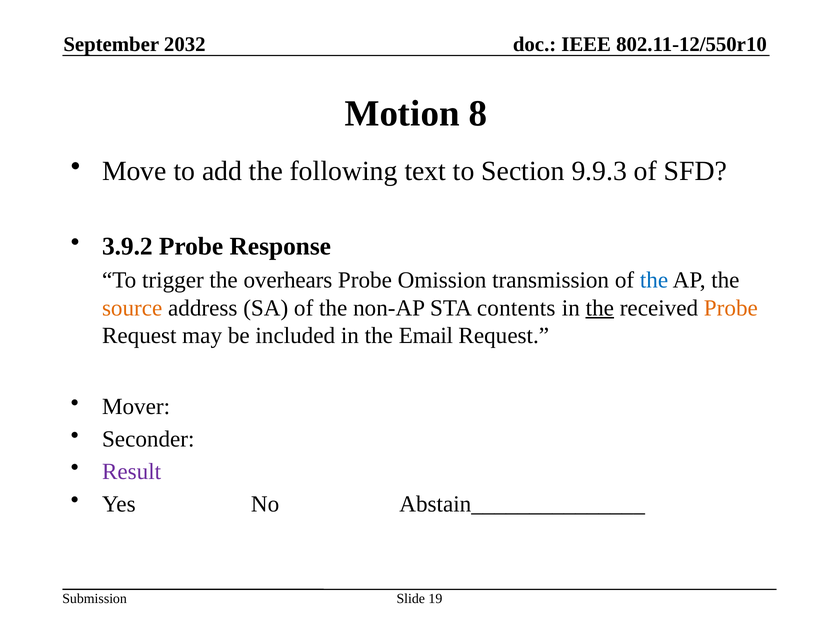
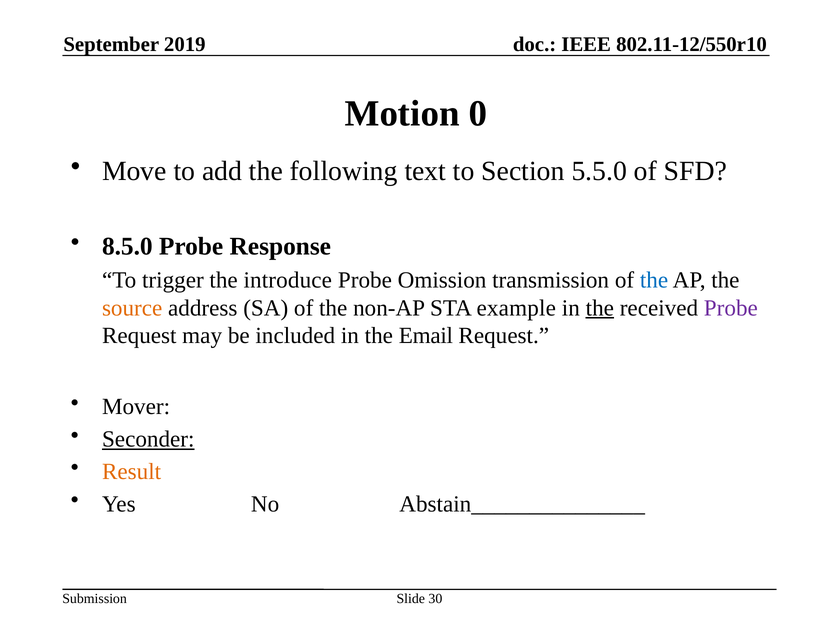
2032: 2032 -> 2019 (185, 44)
8: 8 -> 0 (478, 113)
9.9.3: 9.9.3 -> 5.5.0 (599, 171)
3.9.2: 3.9.2 -> 8.5.0 (127, 247)
overhears: overhears -> introduce (288, 280)
contents: contents -> example (516, 308)
Probe colour: orange -> purple (731, 308)
Seconder underline: none -> present (148, 439)
Result colour: purple -> orange (132, 472)
19: 19 -> 30 (435, 598)
